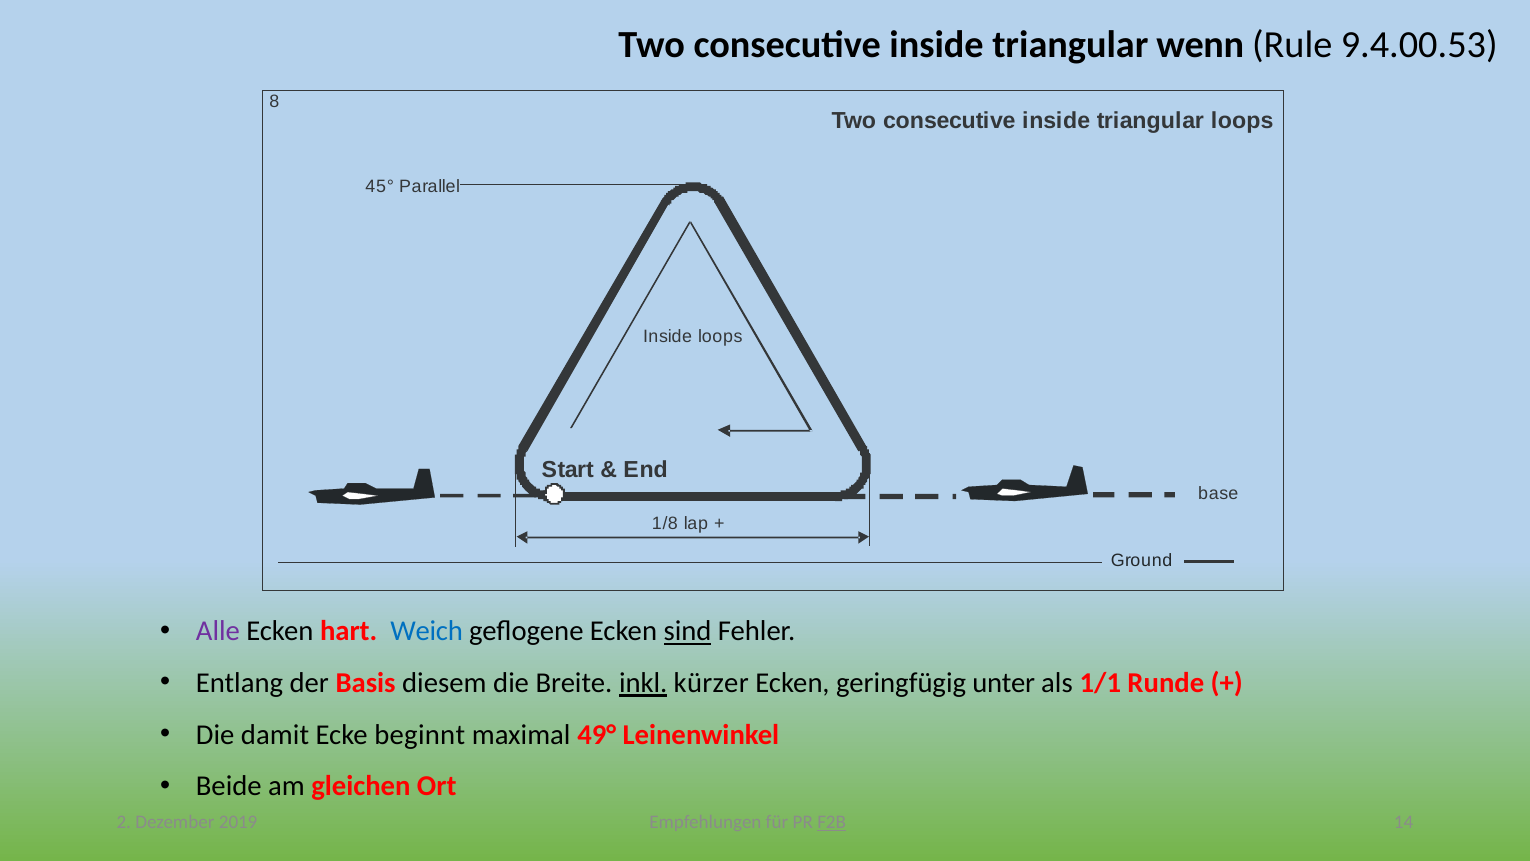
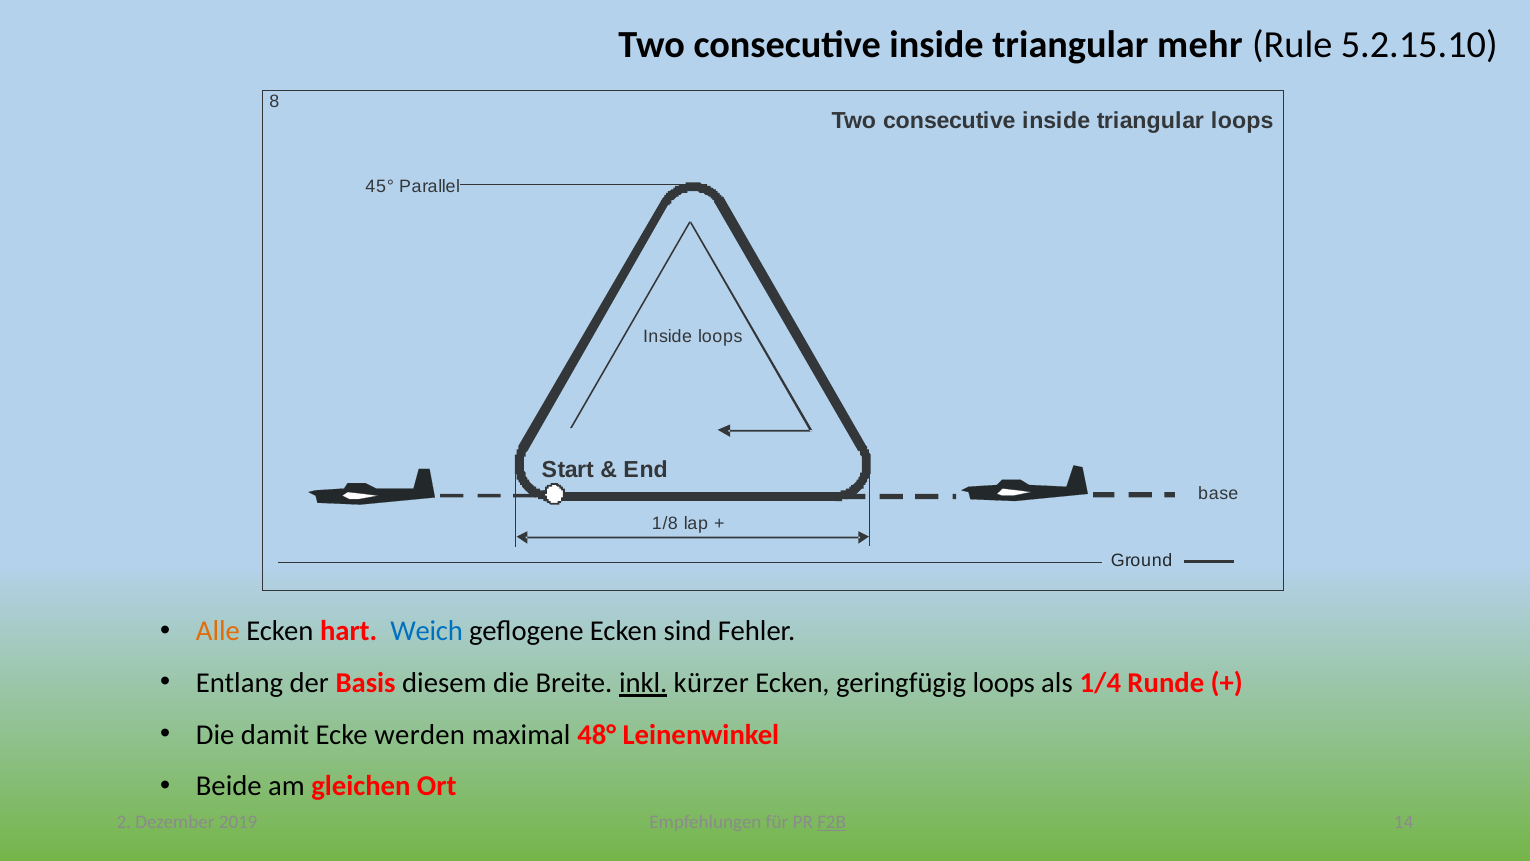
wenn: wenn -> mehr (1200, 45)
9.4.00.53: 9.4.00.53 -> 5.2.15.10 (1419, 45)
Alle colour: purple -> orange (218, 631)
sind underline: present -> none (687, 631)
geringfügig unter: unter -> loops (1004, 683)
1/1: 1/1 -> 1/4 (1100, 683)
beginnt: beginnt -> werden (420, 734)
49°: 49° -> 48° (597, 734)
